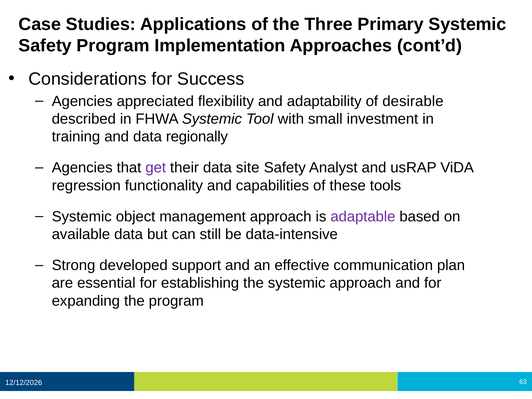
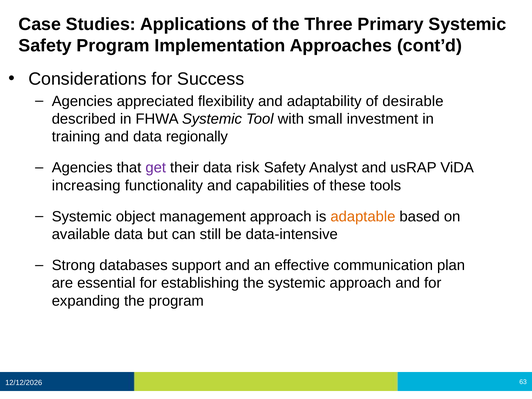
site: site -> risk (248, 168)
regression: regression -> increasing (86, 186)
adaptable colour: purple -> orange (363, 217)
developed: developed -> databases (134, 265)
